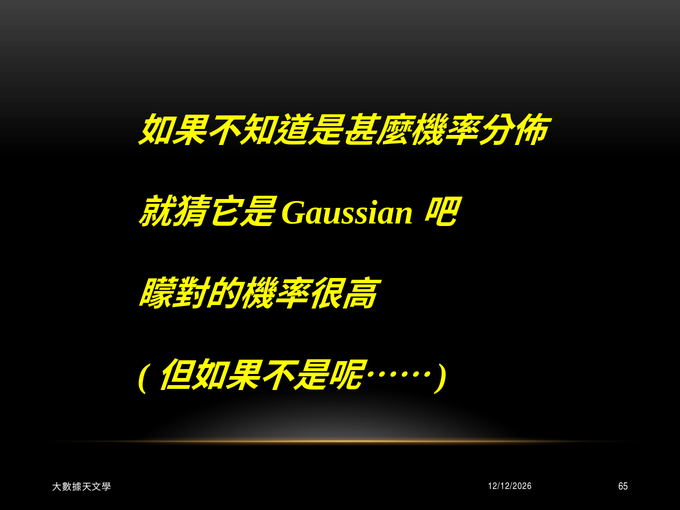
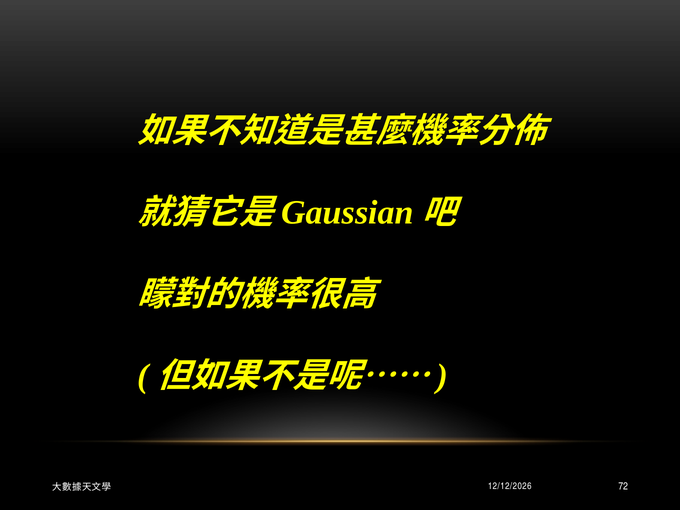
65: 65 -> 72 (623, 486)
